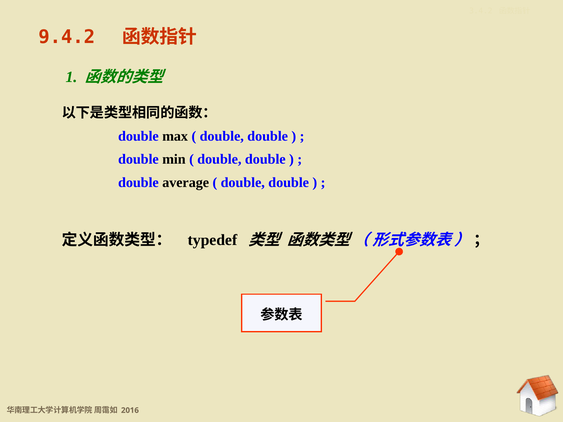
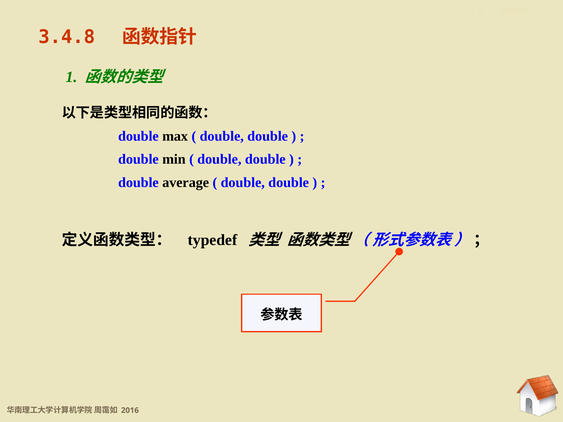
9.4.2: 9.4.2 -> 3.4.8 (67, 37)
